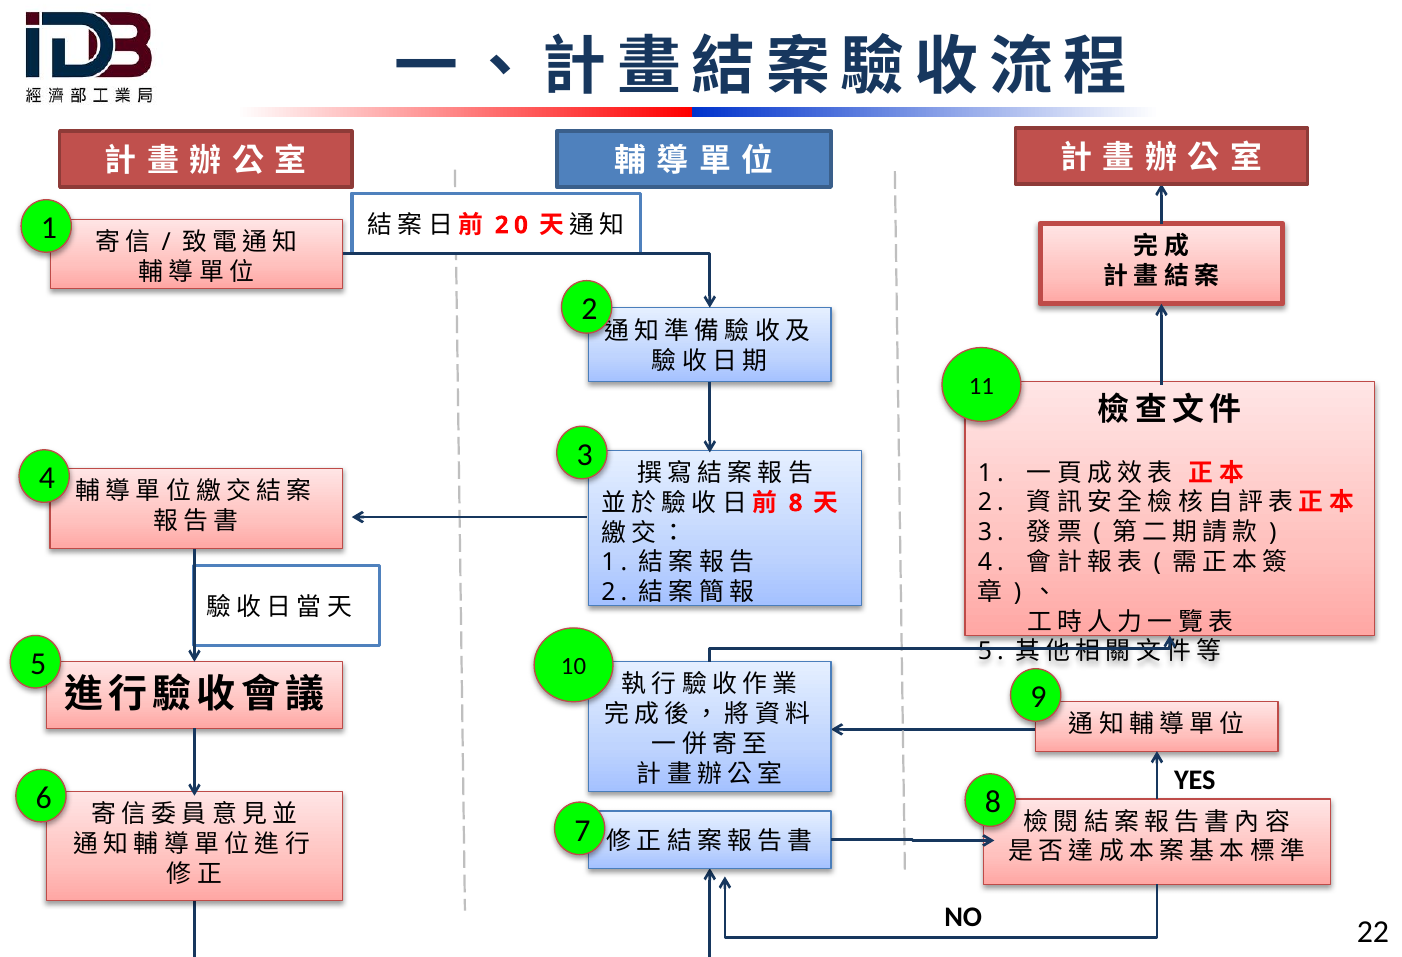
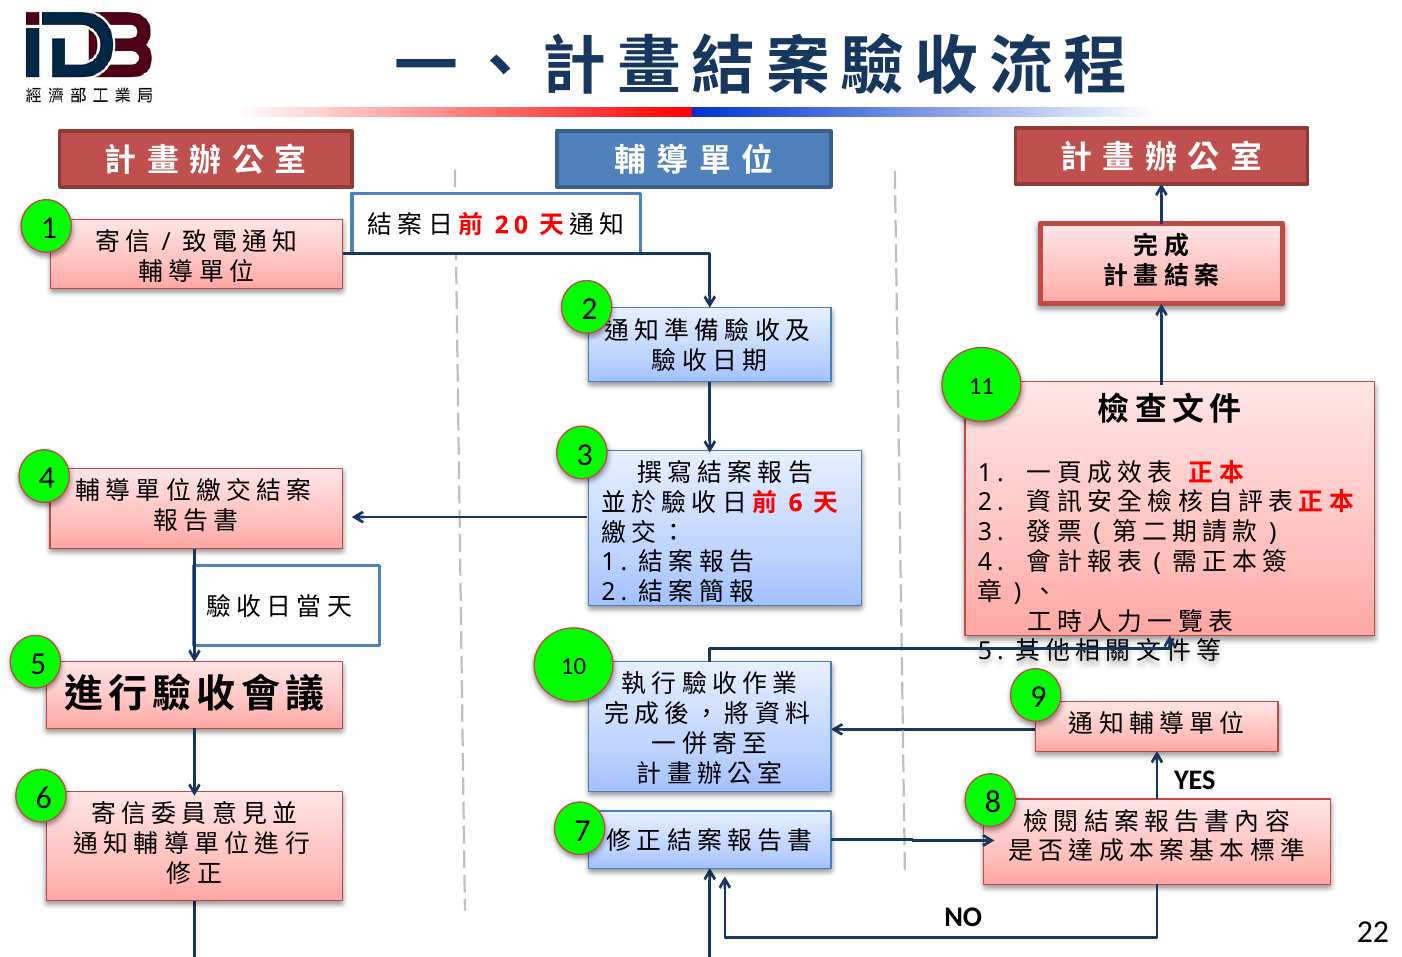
8: 8 -> 6 (796, 503)
